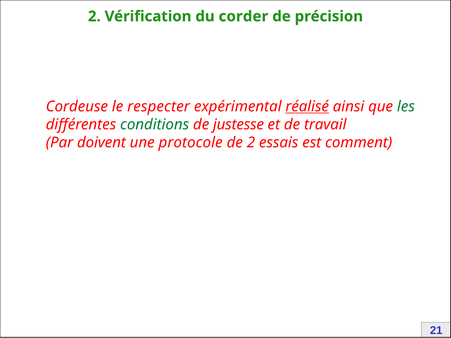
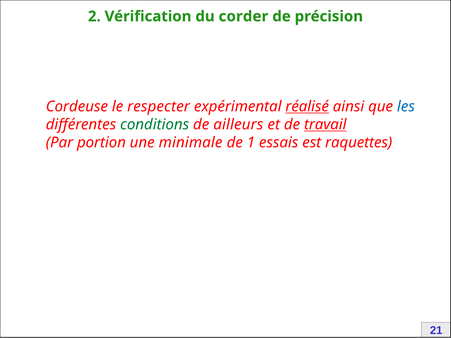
les colour: green -> blue (406, 107)
justesse: justesse -> ailleurs (238, 125)
travail underline: none -> present (325, 125)
doivent: doivent -> portion (101, 143)
protocole: protocole -> minimale (191, 143)
de 2: 2 -> 1 (251, 143)
comment: comment -> raquettes (359, 143)
